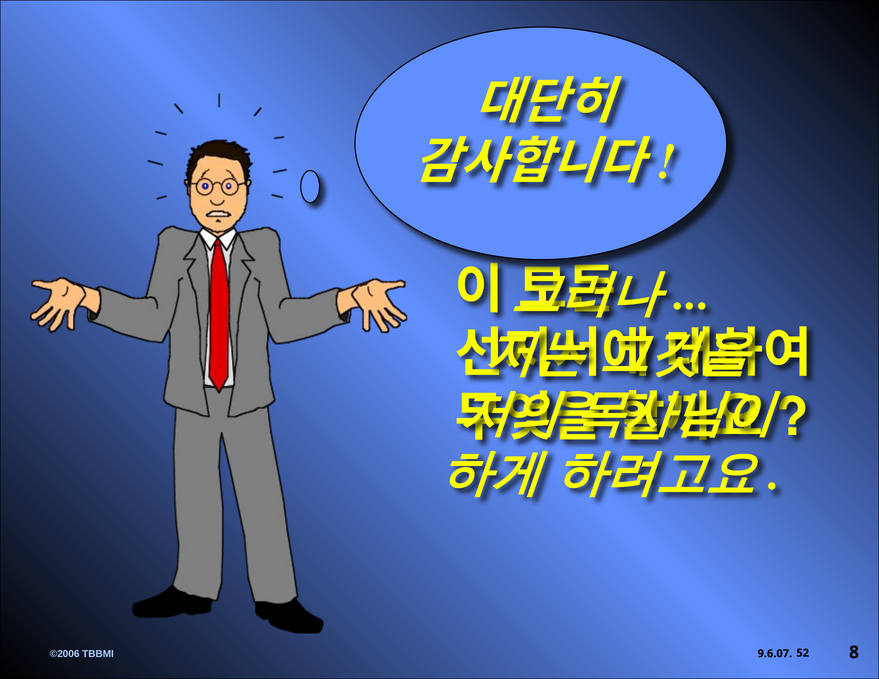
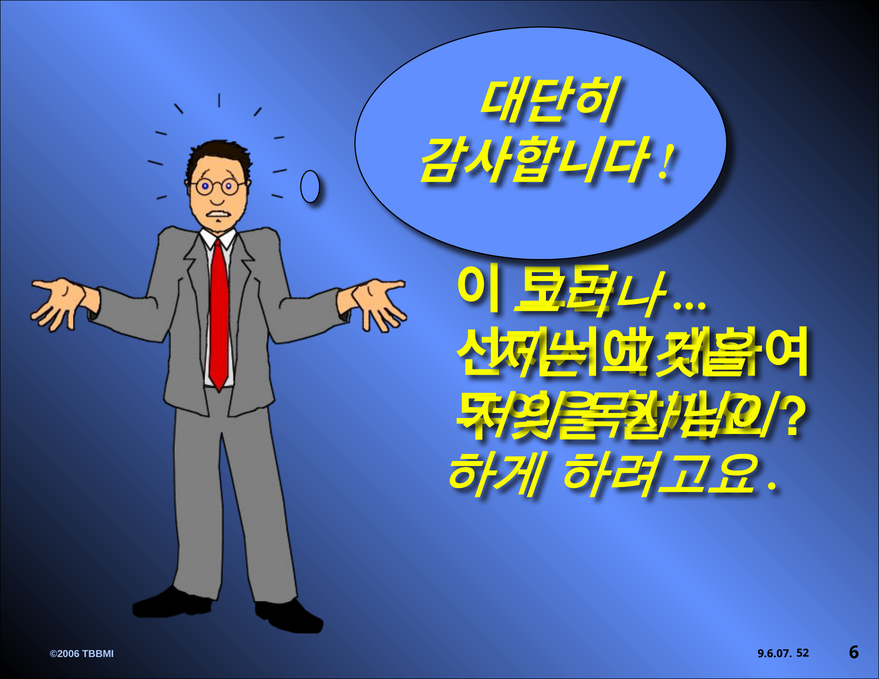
8: 8 -> 6 (854, 653)
